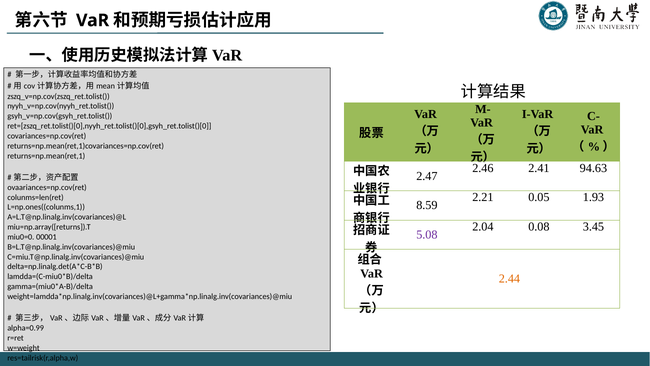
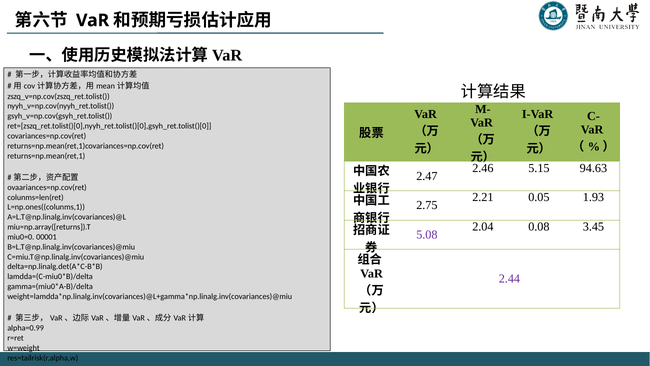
2.41: 2.41 -> 5.15 (539, 168)
8.59: 8.59 -> 2.75 (427, 205)
2.44 colour: orange -> purple (509, 279)
